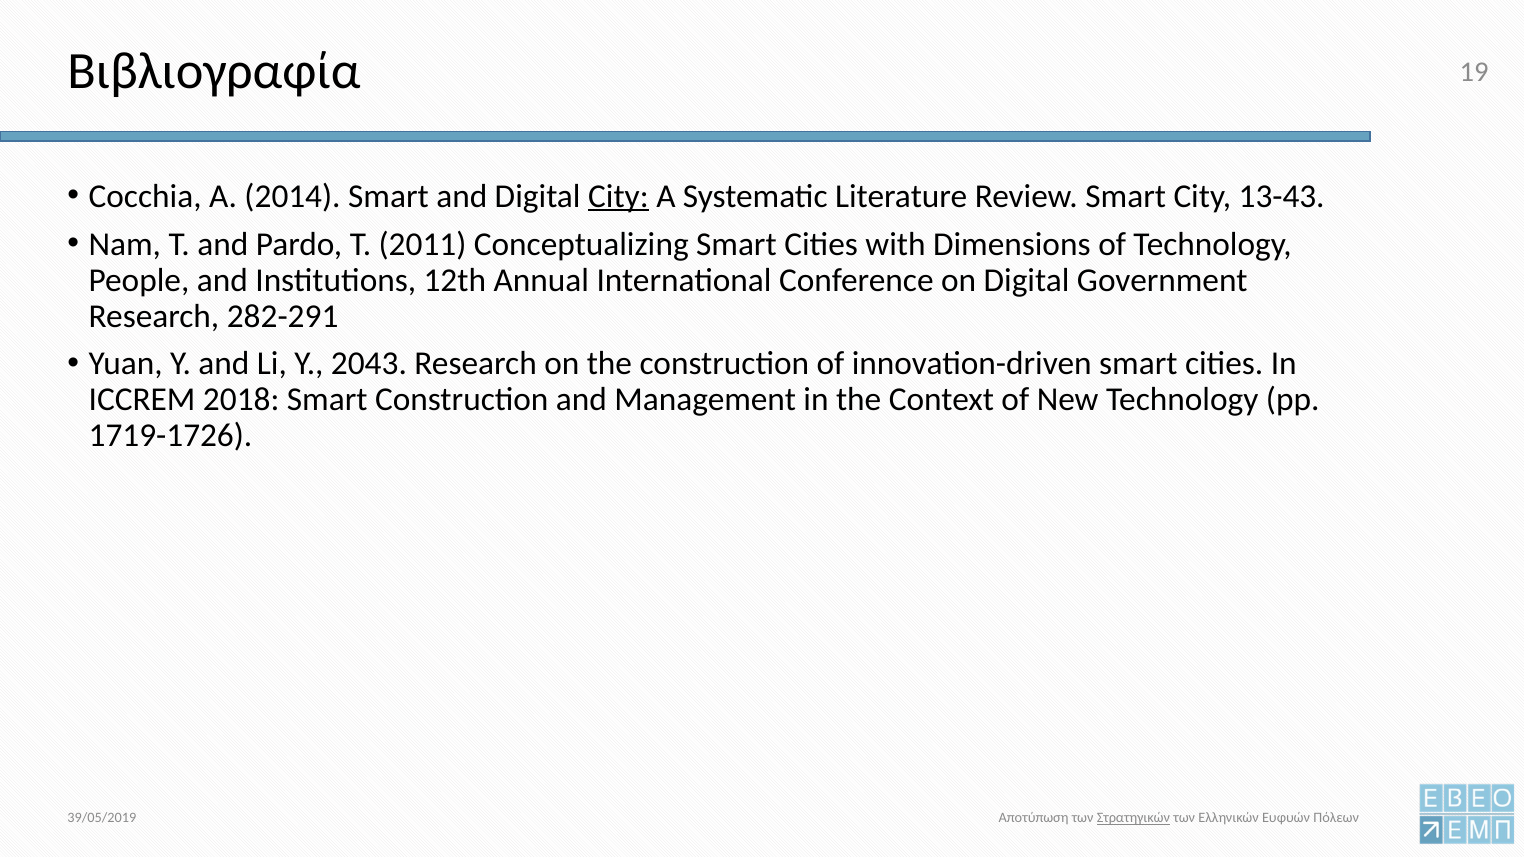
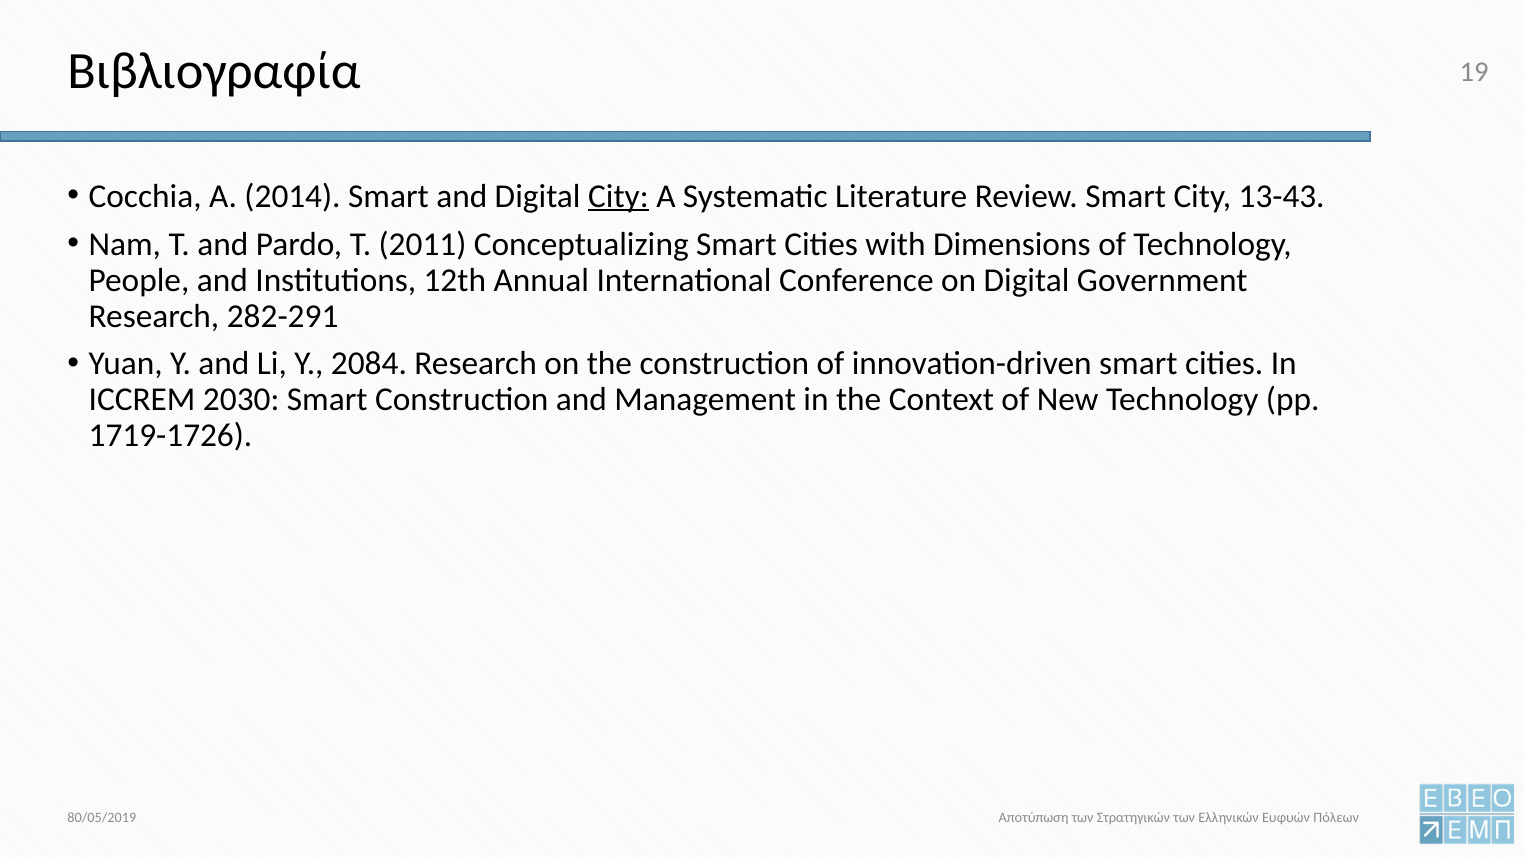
2043: 2043 -> 2084 (369, 364)
2018: 2018 -> 2030 (241, 400)
Στρατηγικών underline: present -> none (1133, 818)
39/05/2019: 39/05/2019 -> 80/05/2019 (102, 818)
